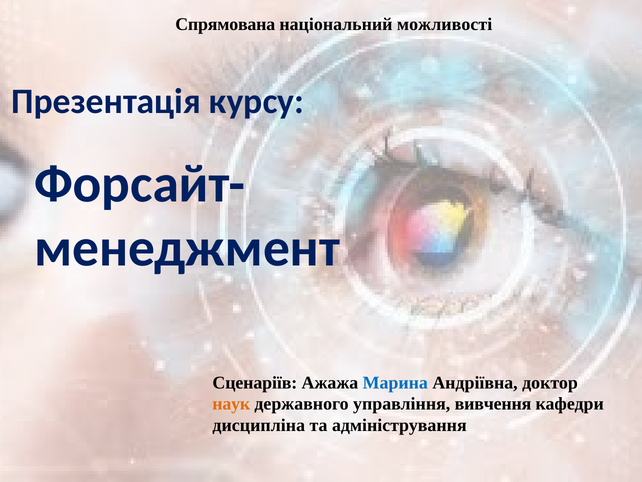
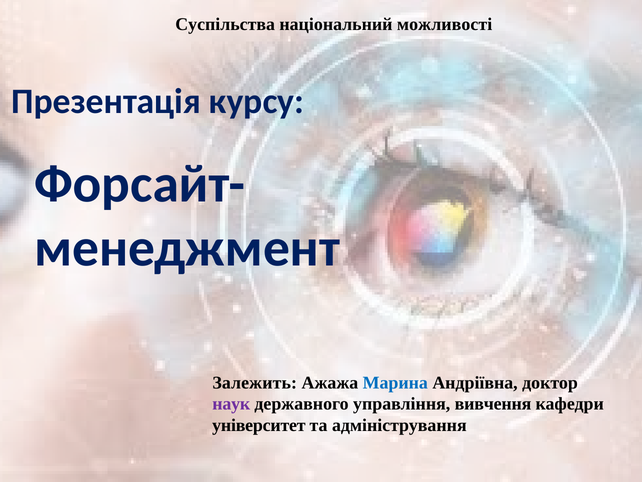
Спрямована: Спрямована -> Суспільства (225, 24)
Сценаріїв: Сценаріїв -> Залежить (255, 382)
наук colour: orange -> purple (231, 404)
дисципліна: дисципліна -> університет (259, 425)
